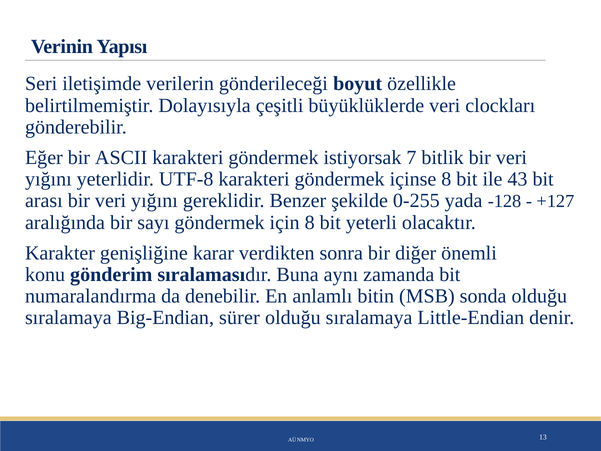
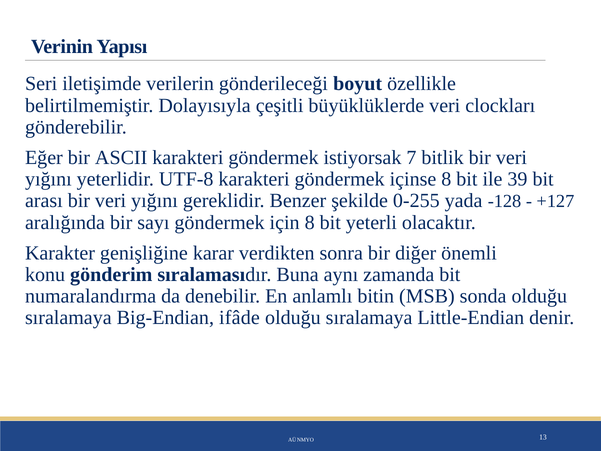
43: 43 -> 39 (517, 179)
sürer: sürer -> ifâde (239, 318)
